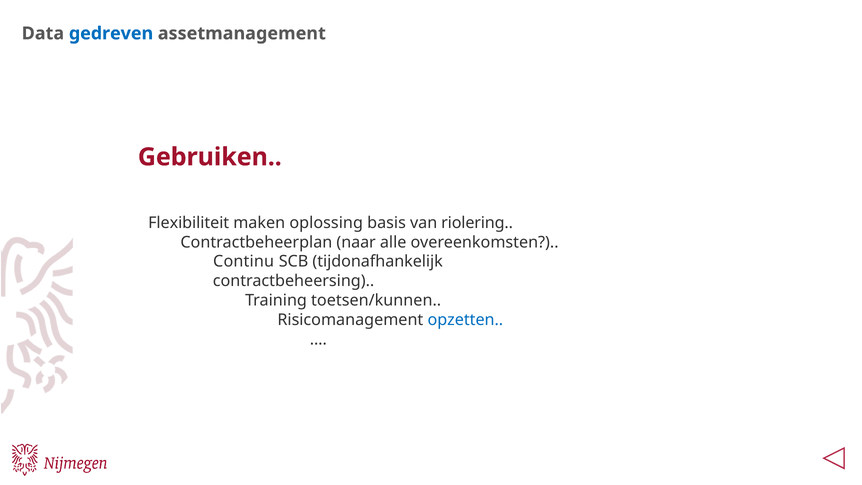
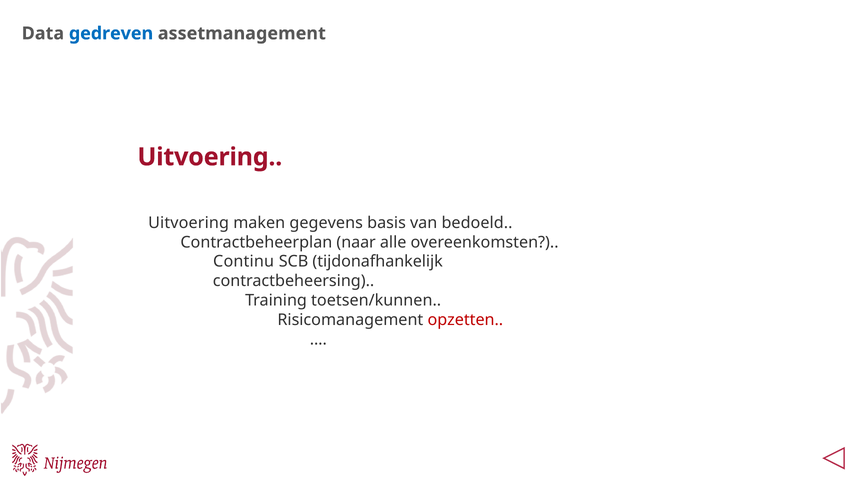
Gebruiken: Gebruiken -> Uitvoering (210, 157)
Flexibiliteit: Flexibiliteit -> Uitvoering (189, 223)
oplossing: oplossing -> gegevens (326, 223)
riolering: riolering -> bedoeld (477, 223)
opzetten colour: blue -> red (465, 320)
